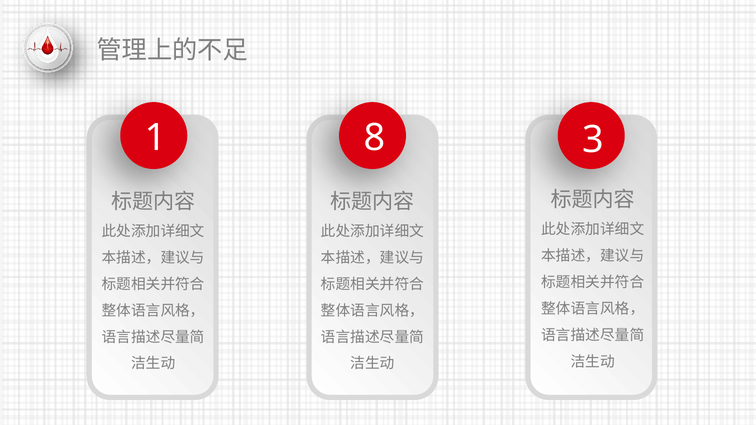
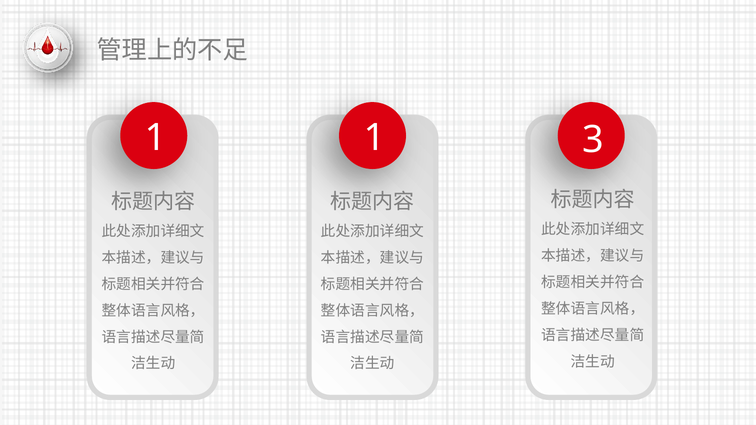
1 8: 8 -> 1 (374, 138)
